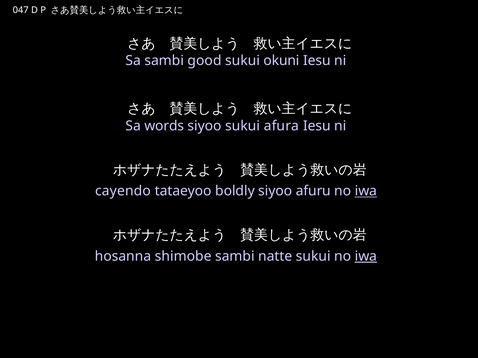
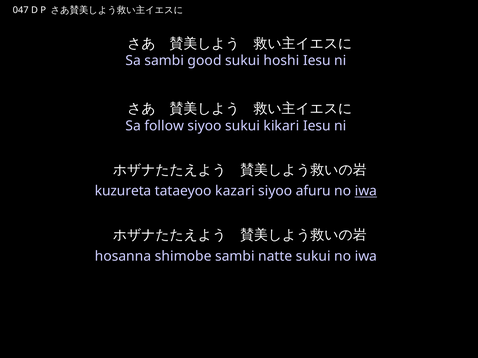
okuni: okuni -> hoshi (281, 61)
words: words -> follow (164, 126)
afura: afura -> kikari (281, 126)
cayendo: cayendo -> kuzureta (123, 191)
boldly: boldly -> kazari (235, 191)
iwa underline: present -> none (366, 257)
